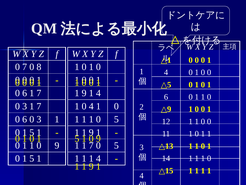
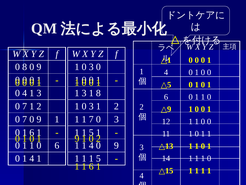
0 7: 7 -> 8 (25, 67)
8: 8 -> 9 (39, 67)
1: 1 -> 3 (91, 67)
6: 6 -> 4 (25, 93)
7: 7 -> 3 (39, 93)
9: 9 -> 3 (84, 93)
4: 4 -> 8 (98, 93)
3: 3 -> 7 (25, 106)
7: 7 -> 2 (39, 106)
4: 4 -> 3 (91, 106)
0: 0 -> 2 (116, 106)
6: 6 -> 7 (25, 119)
3: 3 -> 9 (39, 119)
1: 1 -> 7 (91, 119)
5: 5 -> 3 (116, 119)
5: 5 -> 6 (32, 132)
9: 9 -> 5 (91, 132)
5: 5 -> 9 (77, 138)
9: 9 -> 2 (98, 138)
9: 9 -> 6 (57, 145)
1 1 7: 7 -> 4 (91, 145)
5: 5 -> 9 (116, 145)
5: 5 -> 4 (32, 158)
1 1 1 4: 4 -> 5 (98, 158)
9: 9 -> 6 (91, 166)
